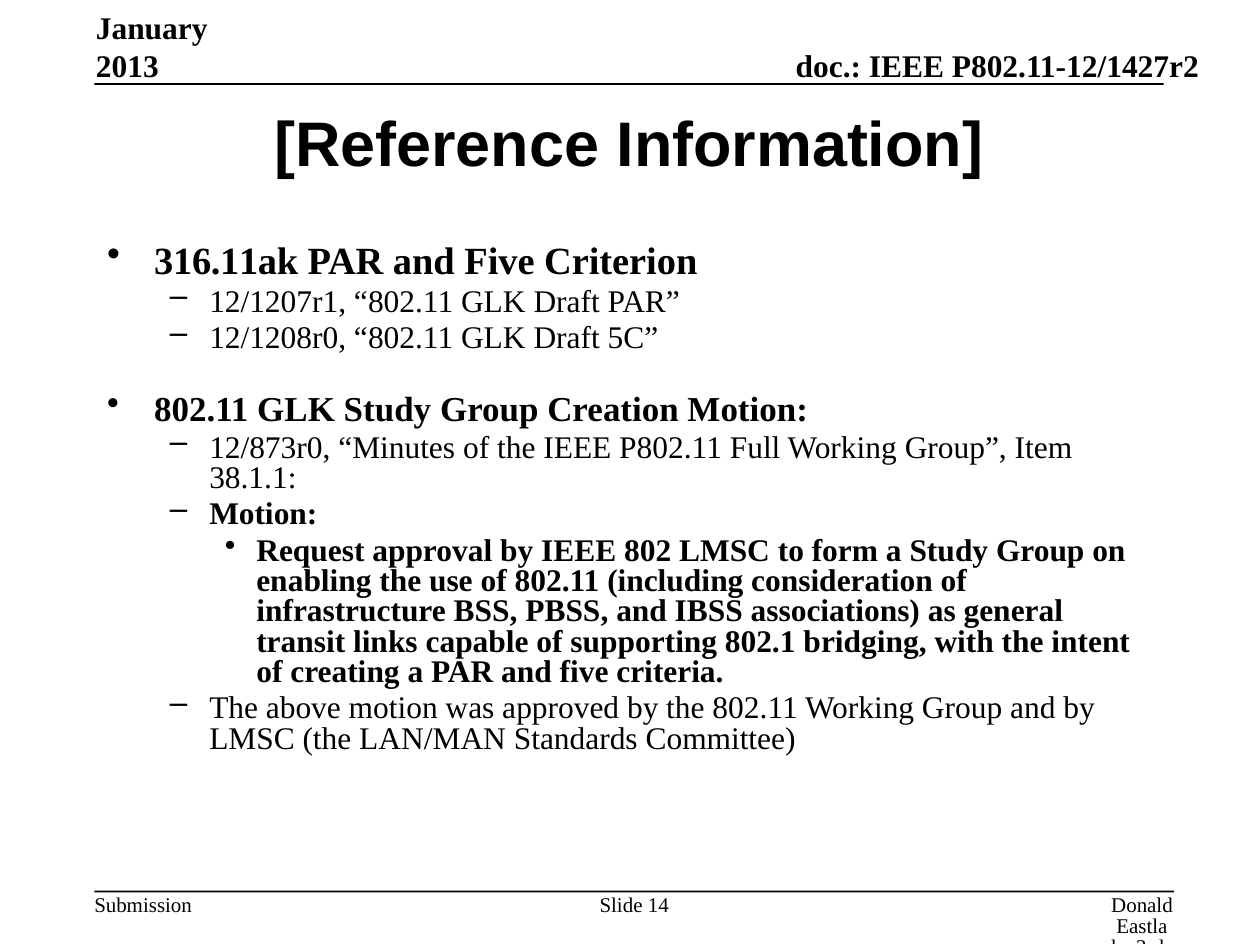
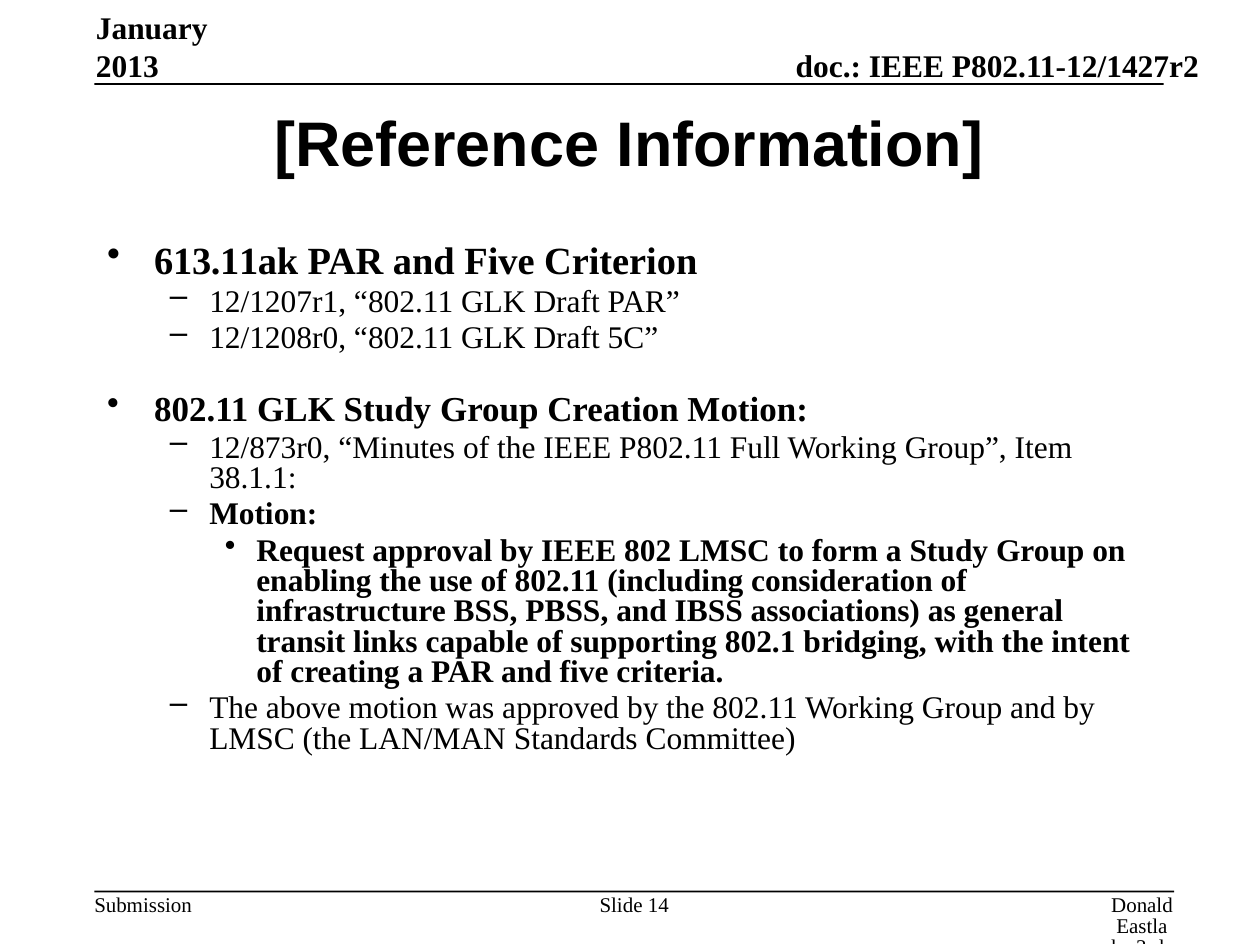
316.11ak: 316.11ak -> 613.11ak (226, 262)
